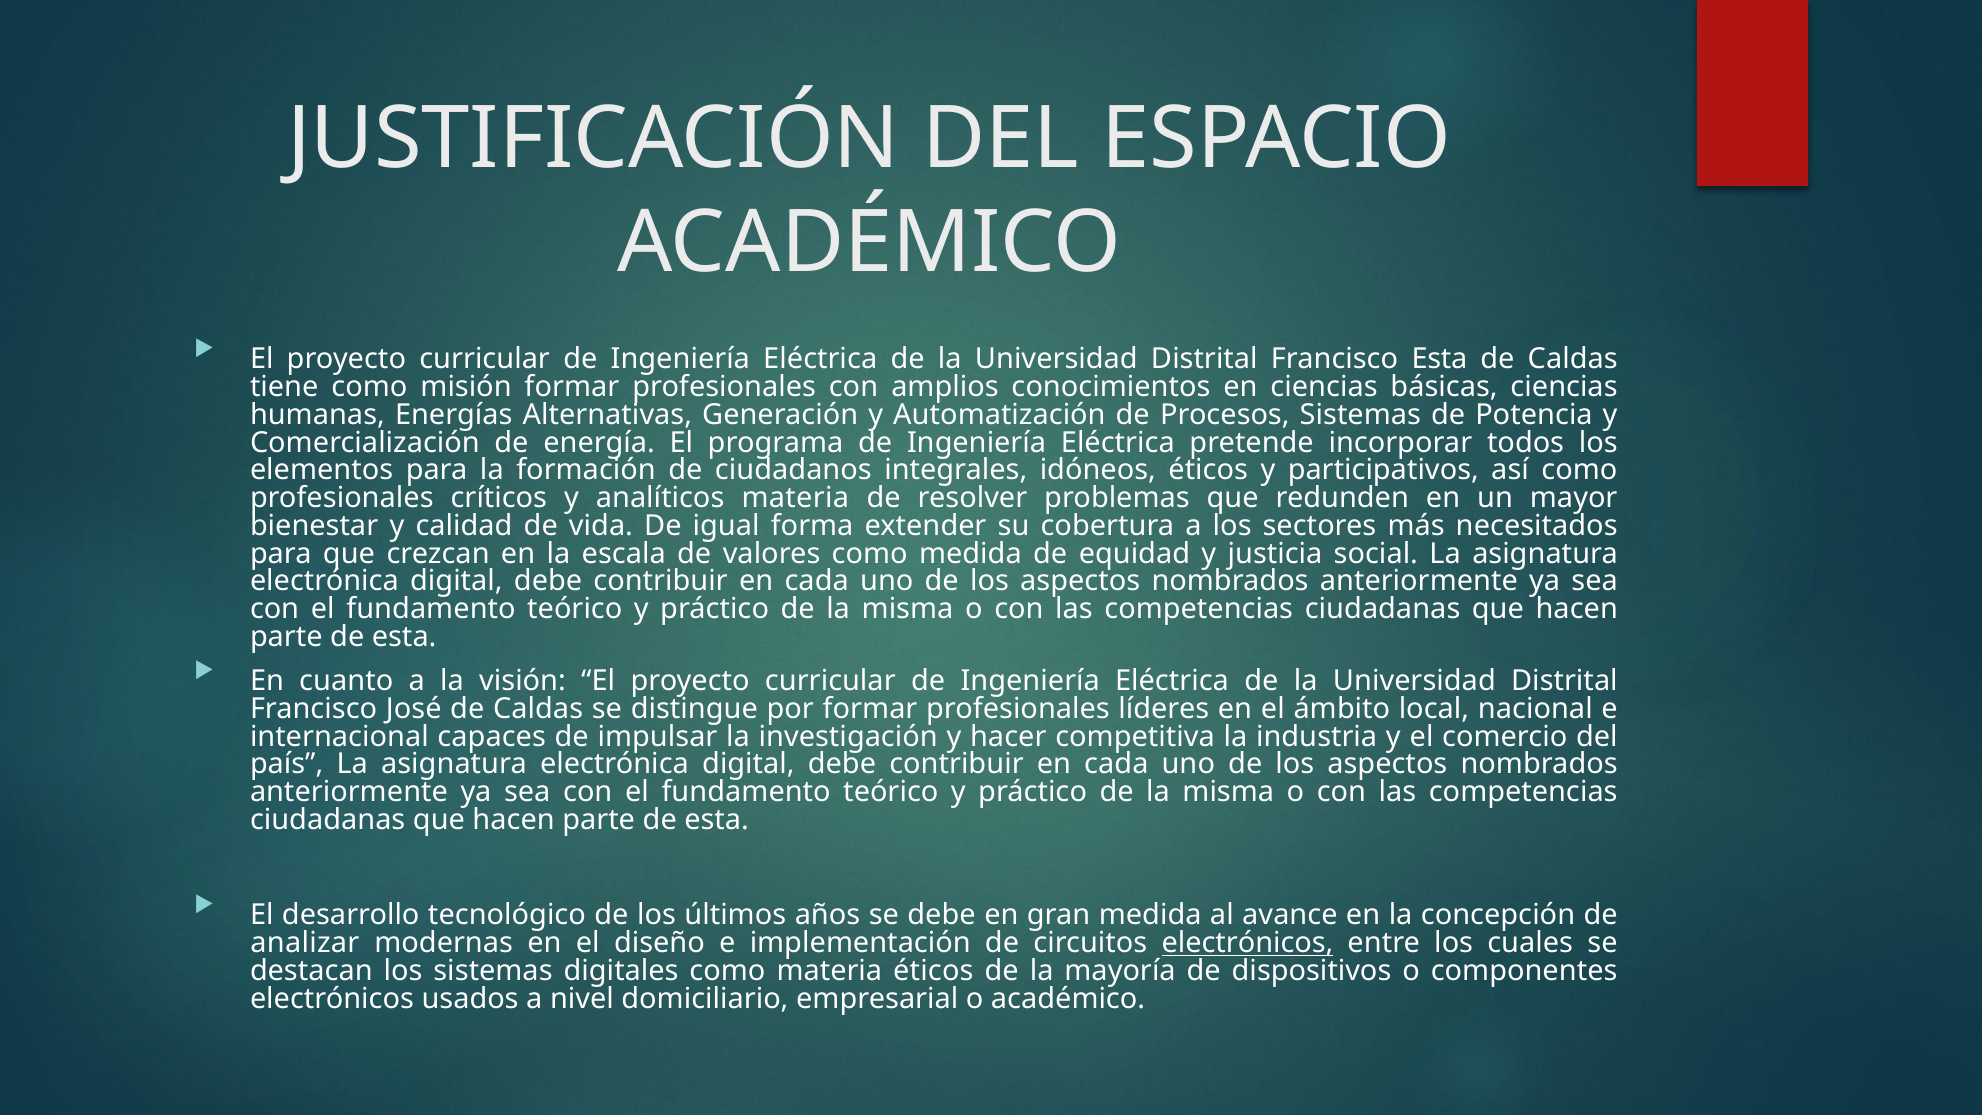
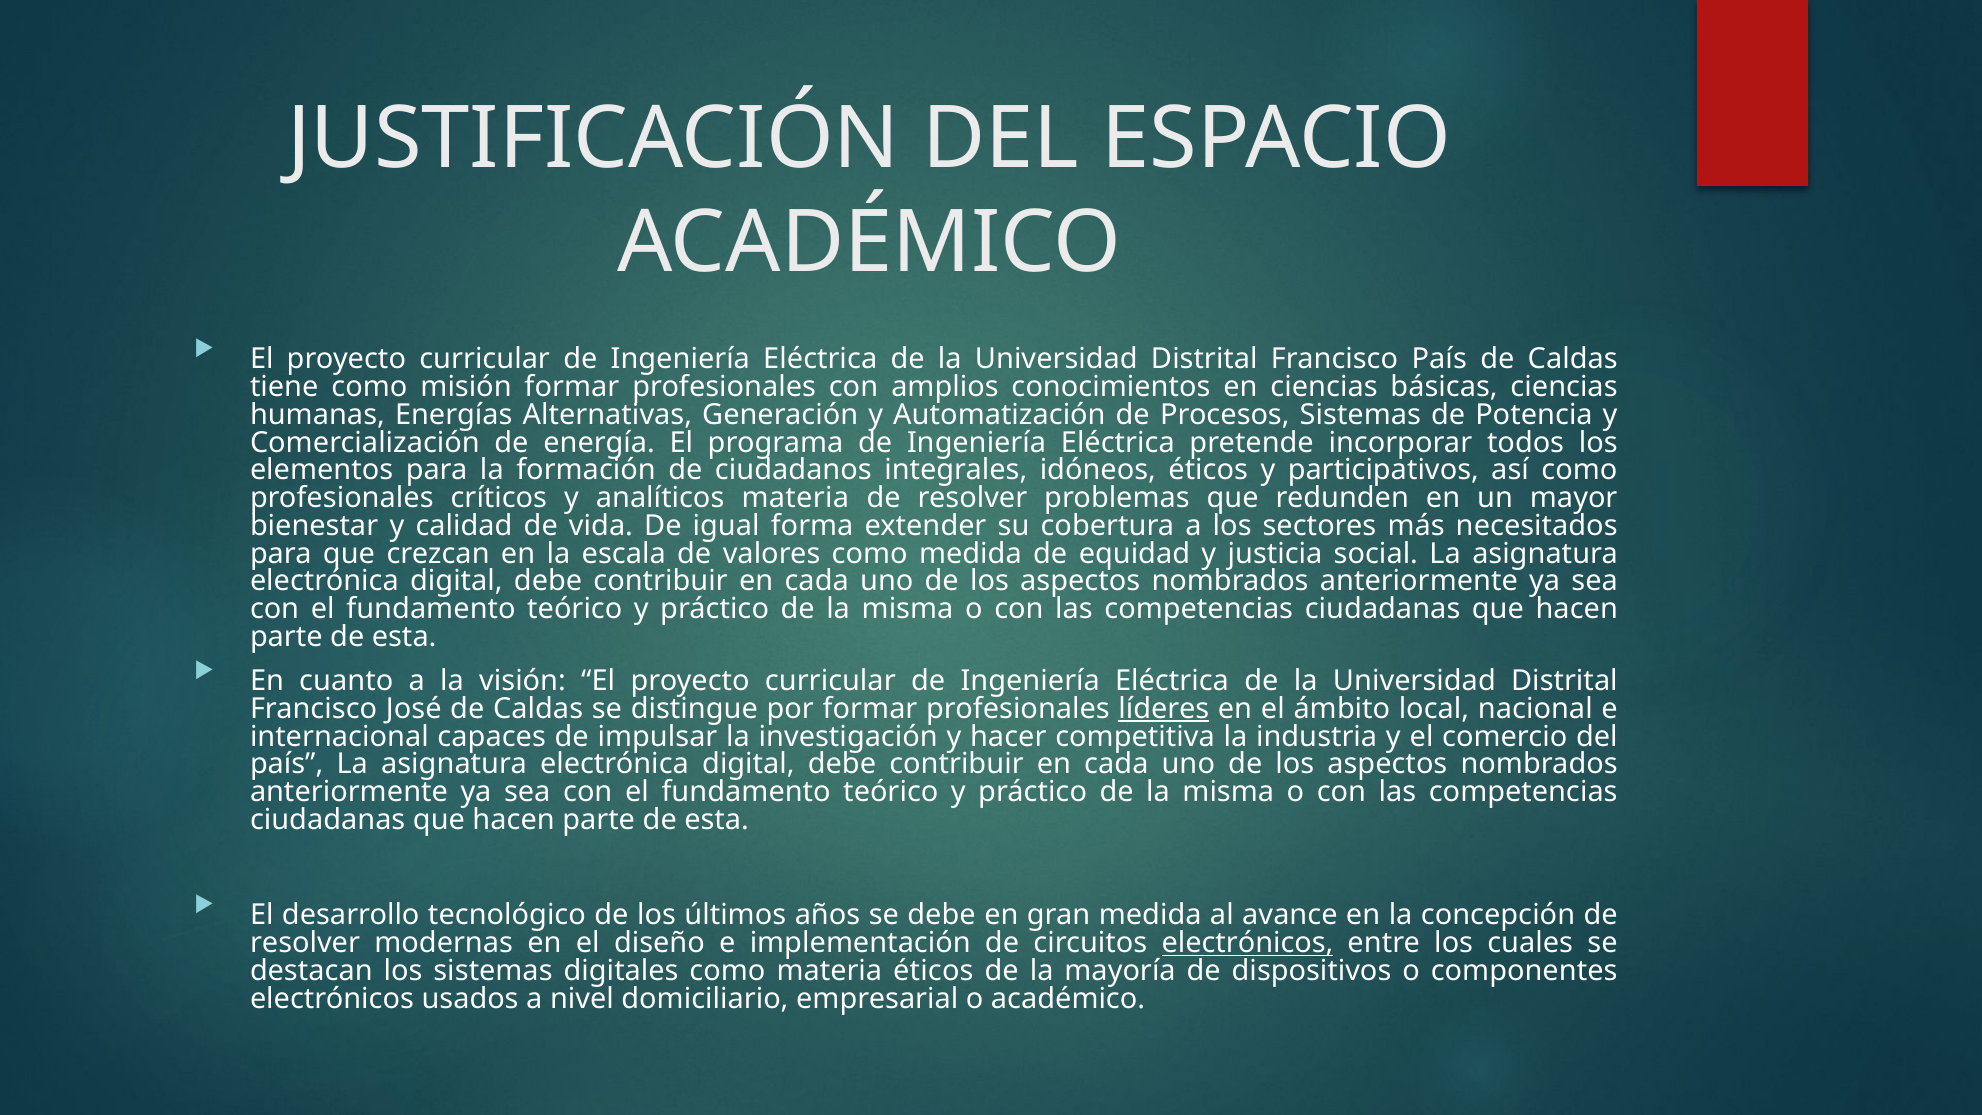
Francisco Esta: Esta -> País (1439, 359)
líderes underline: none -> present (1164, 709)
analizar: analizar -> resolver (305, 943)
